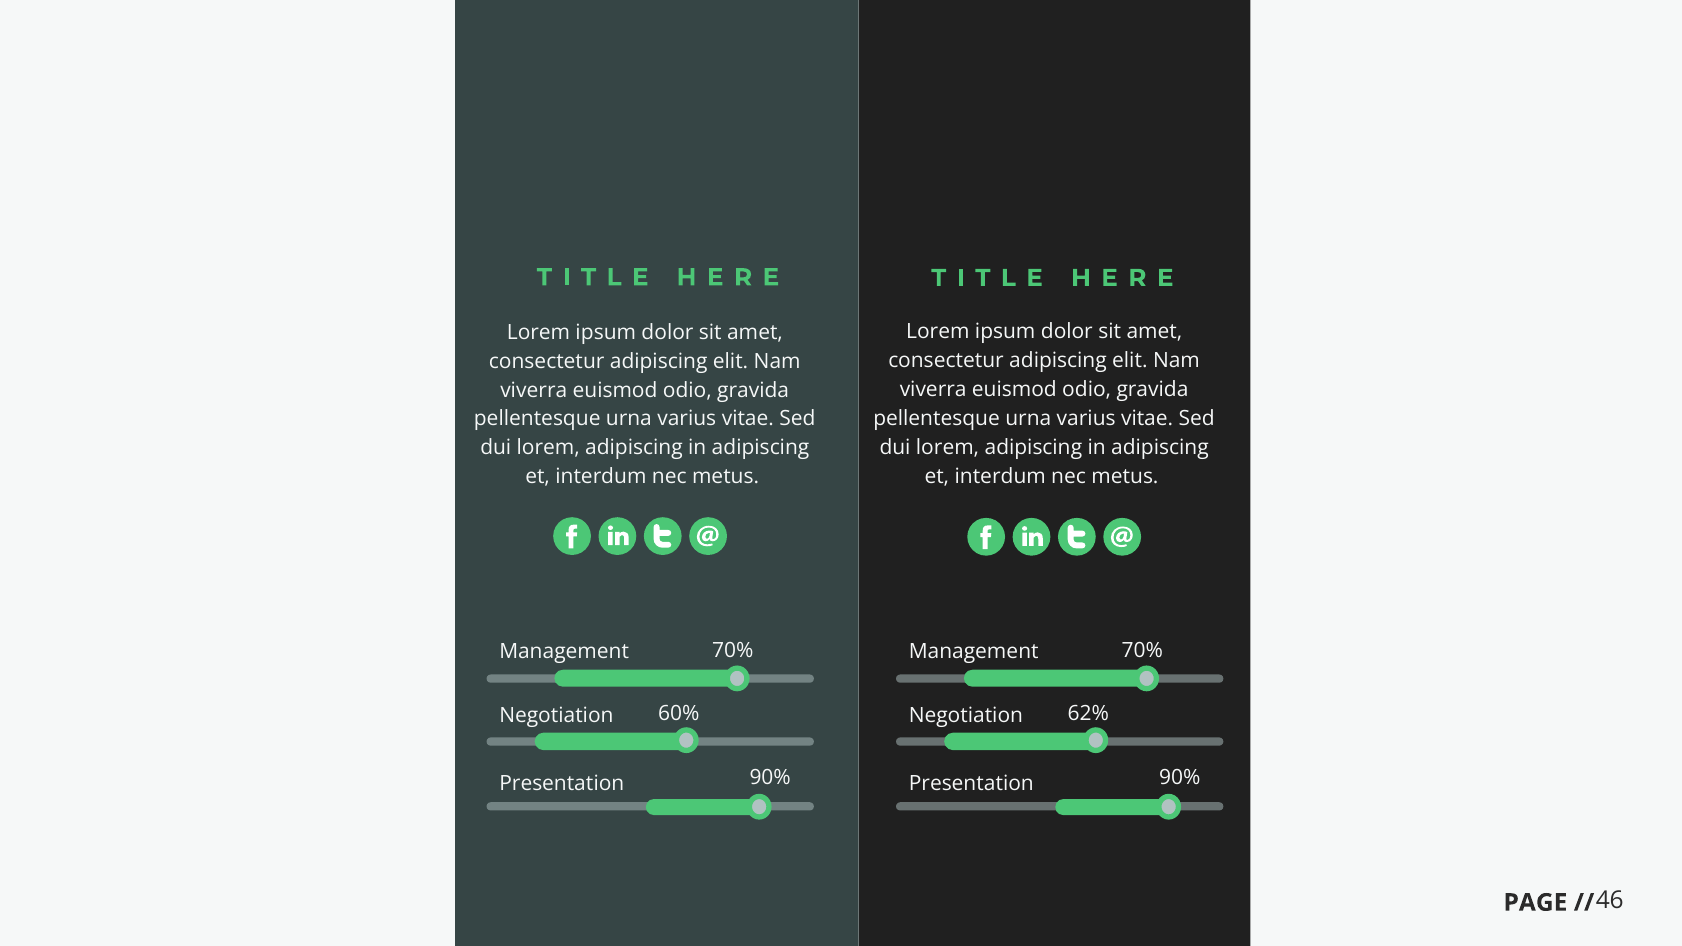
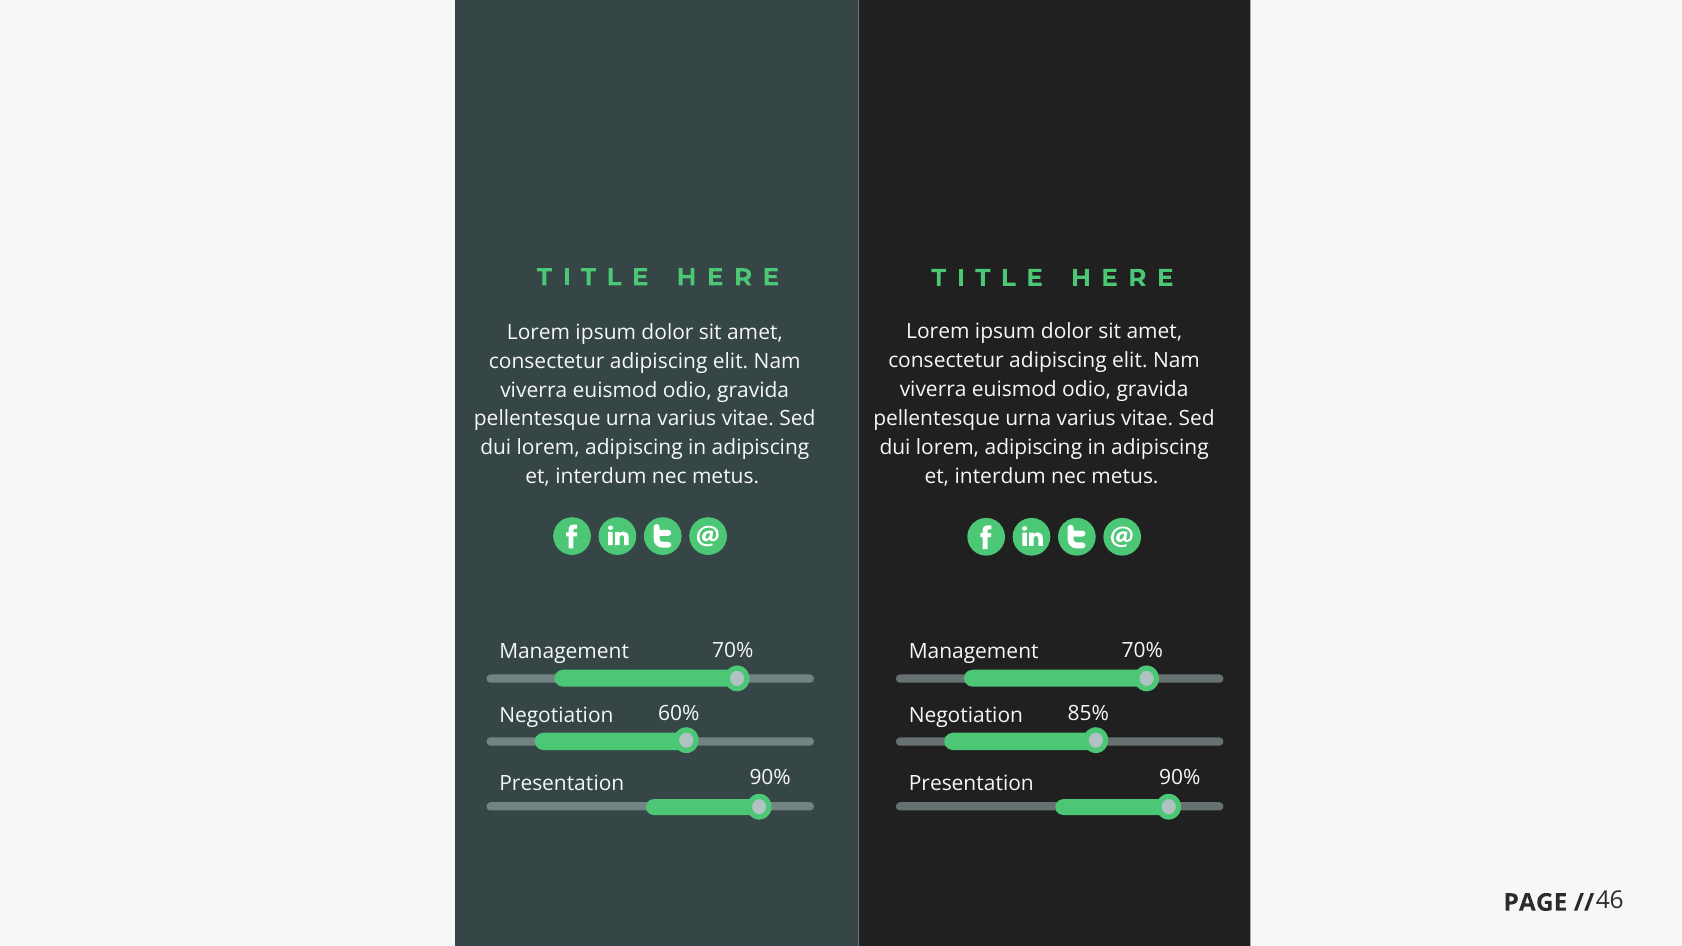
62%: 62% -> 85% (1088, 714)
